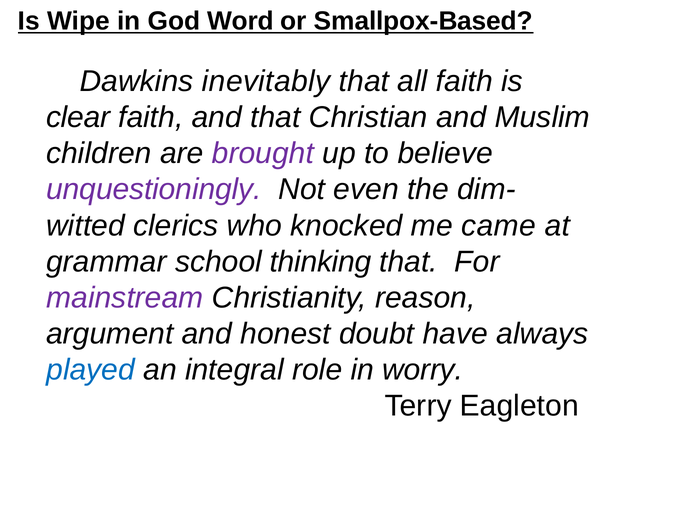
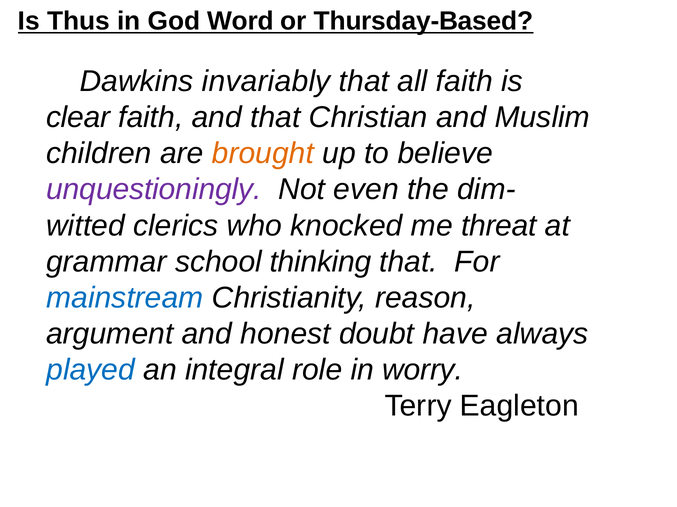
Wipe: Wipe -> Thus (78, 21)
Smallpox-Based: Smallpox-Based -> Thursday-Based (423, 21)
inevitably: inevitably -> invariably (266, 81)
brought colour: purple -> orange (263, 154)
came: came -> threat (499, 226)
mainstream colour: purple -> blue (125, 298)
